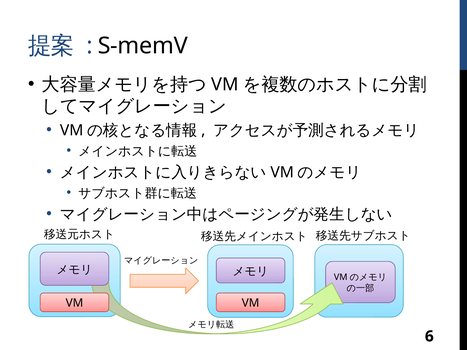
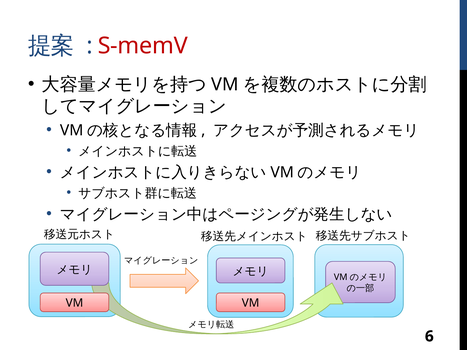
S-memV colour: black -> red (143, 46)
